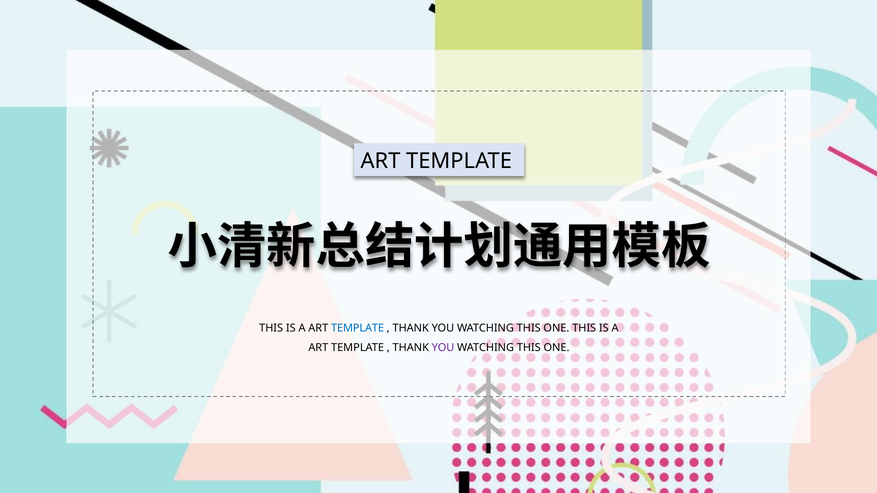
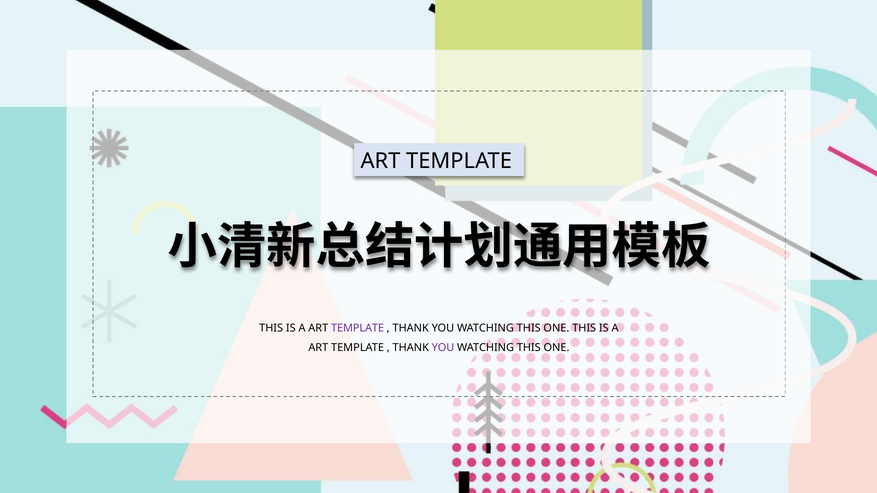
TEMPLATE colour: blue -> purple (358, 328)
